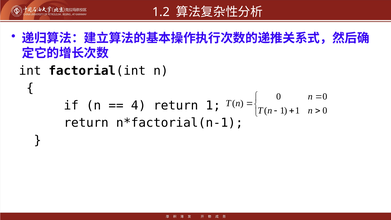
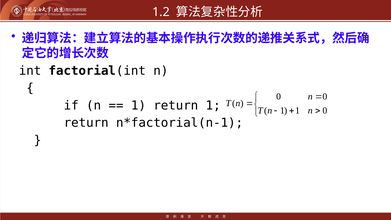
4: 4 -> 1 (138, 105)
